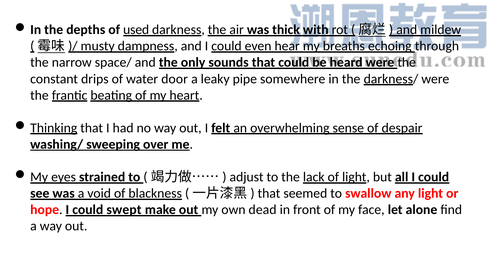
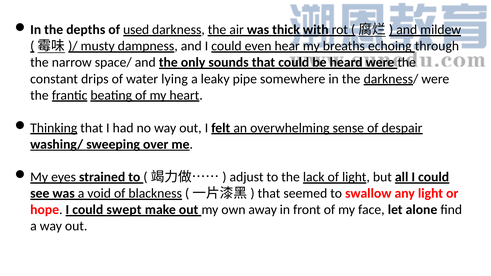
door: door -> lying (175, 79)
dead: dead -> away (263, 210)
